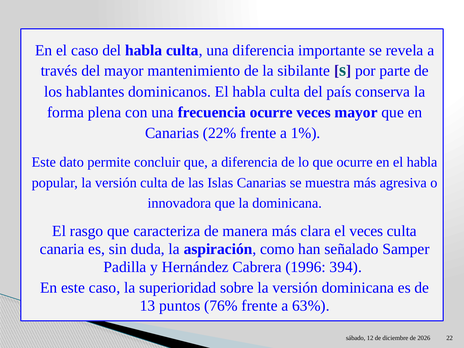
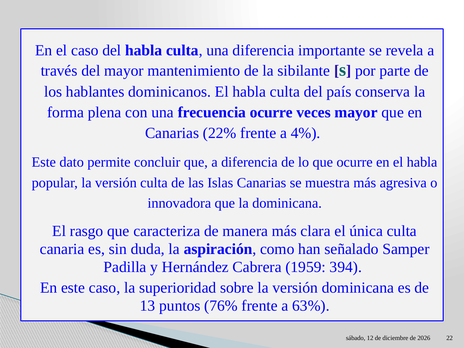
1%: 1% -> 4% (306, 133)
el veces: veces -> única (366, 231)
1996: 1996 -> 1959 (306, 267)
